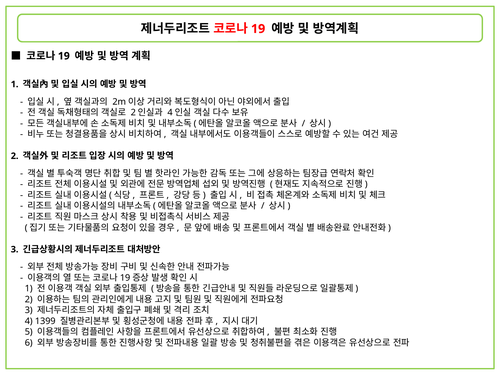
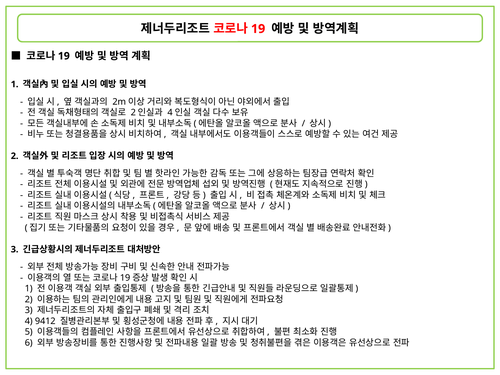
1399: 1399 -> 9412 (45, 321)
